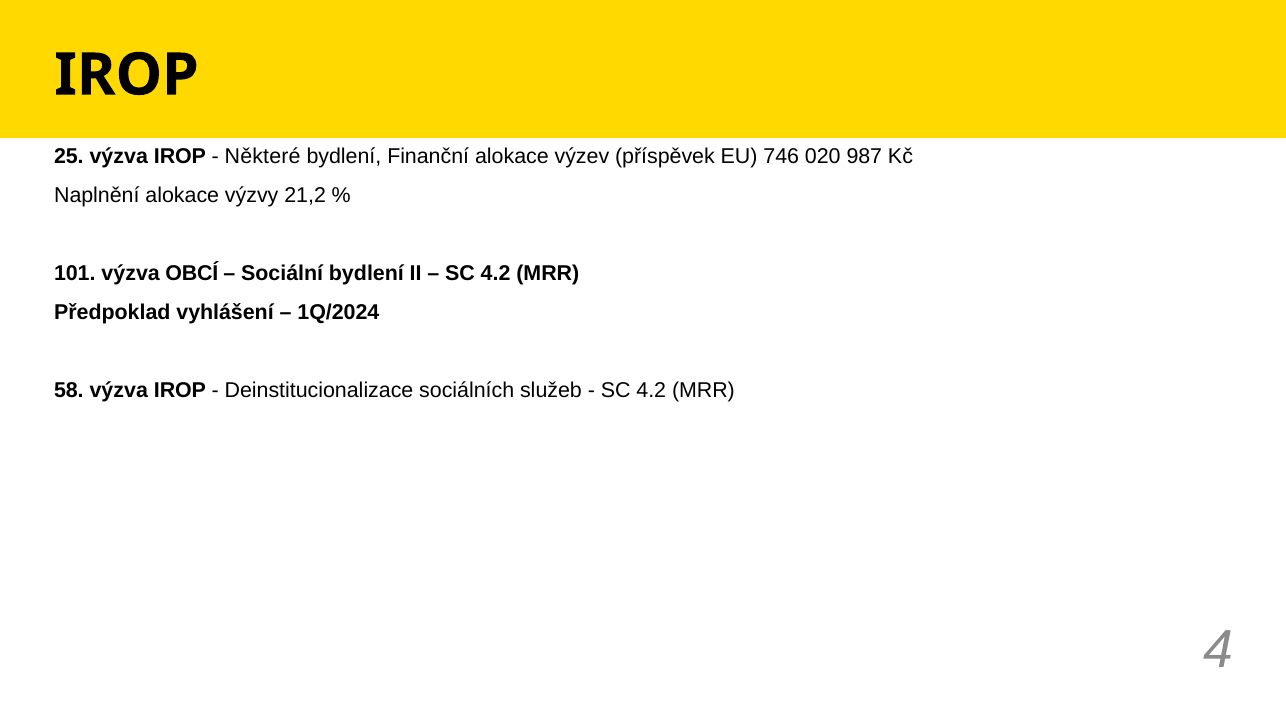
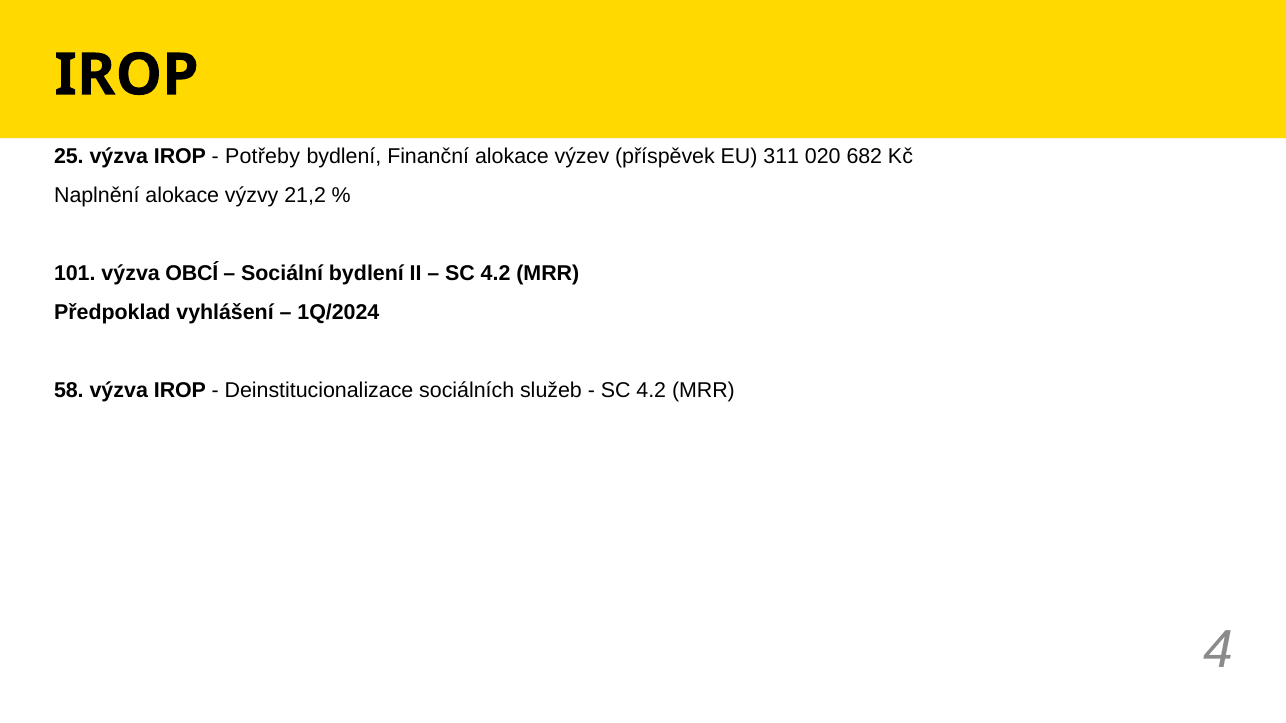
Některé: Některé -> Potřeby (263, 156)
746: 746 -> 311 (781, 156)
987: 987 -> 682 (864, 156)
